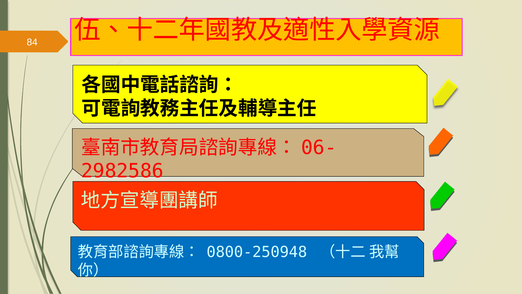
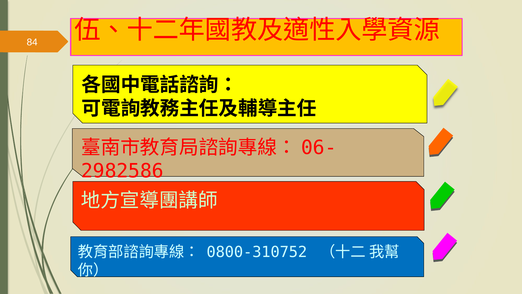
0800-250948: 0800-250948 -> 0800-310752 (257, 252)
